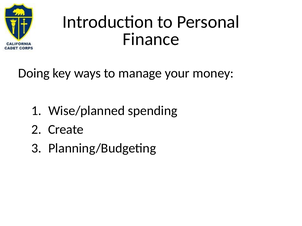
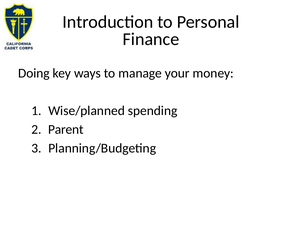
Create: Create -> Parent (66, 130)
